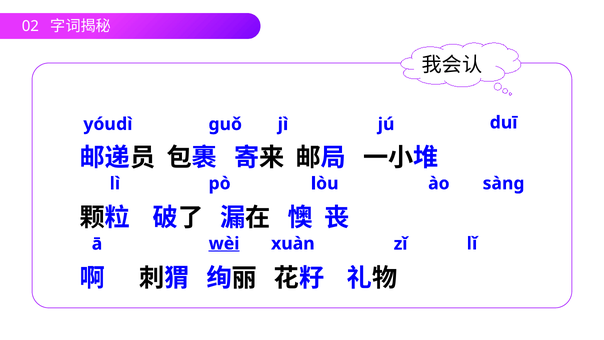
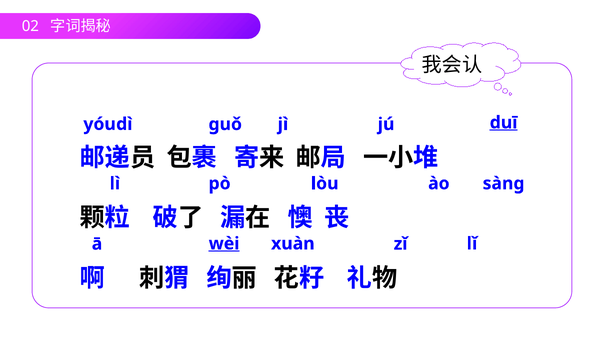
duī underline: none -> present (504, 122)
